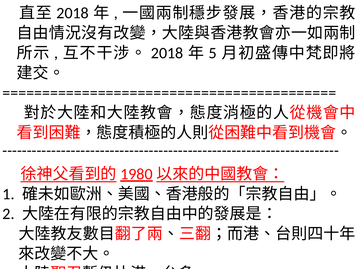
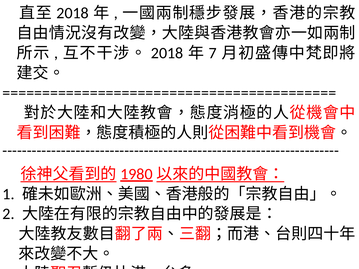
5: 5 -> 7 (213, 53)
